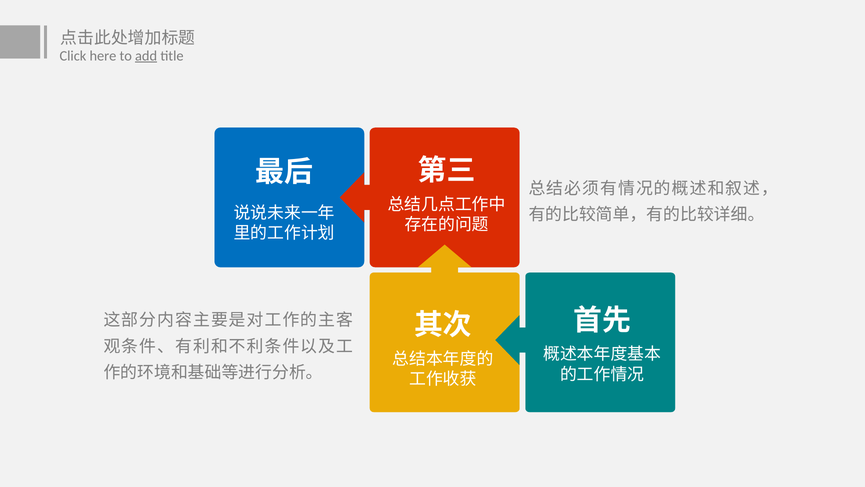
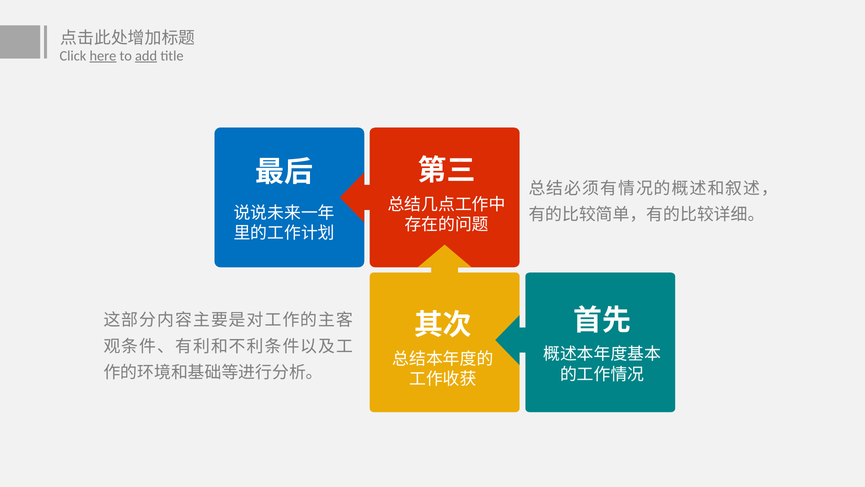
here underline: none -> present (103, 56)
